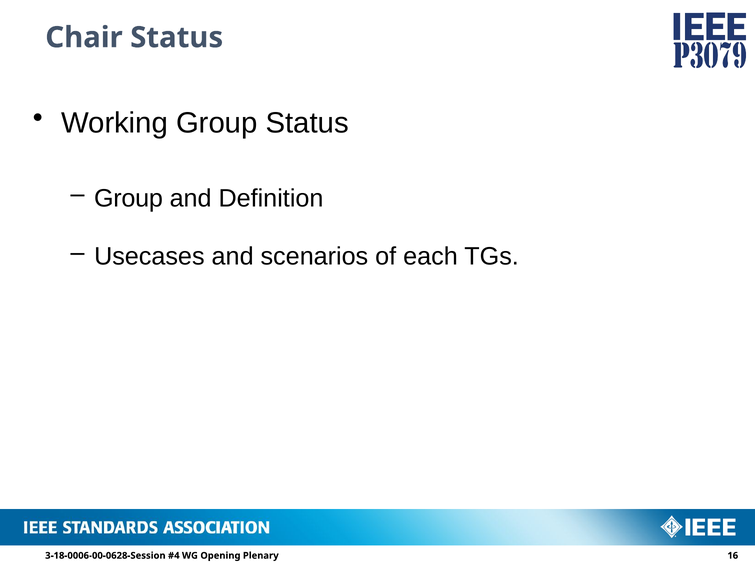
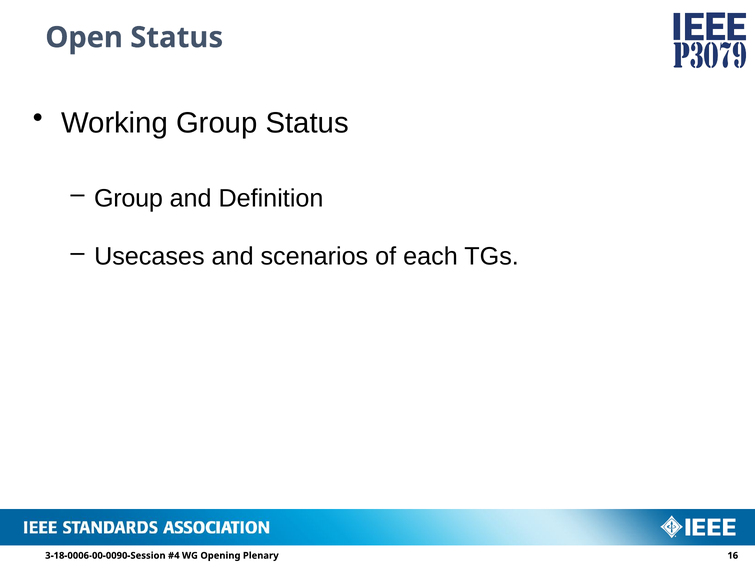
Chair: Chair -> Open (84, 38)
3-18-0006-00-0628-Session: 3-18-0006-00-0628-Session -> 3-18-0006-00-0090-Session (105, 556)
